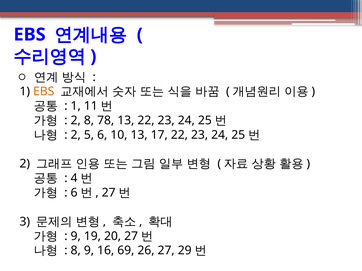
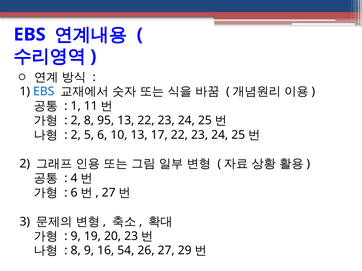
EBS colour: orange -> blue (44, 92)
78: 78 -> 95 (106, 121)
20 27: 27 -> 23 (131, 236)
69: 69 -> 54 (126, 251)
